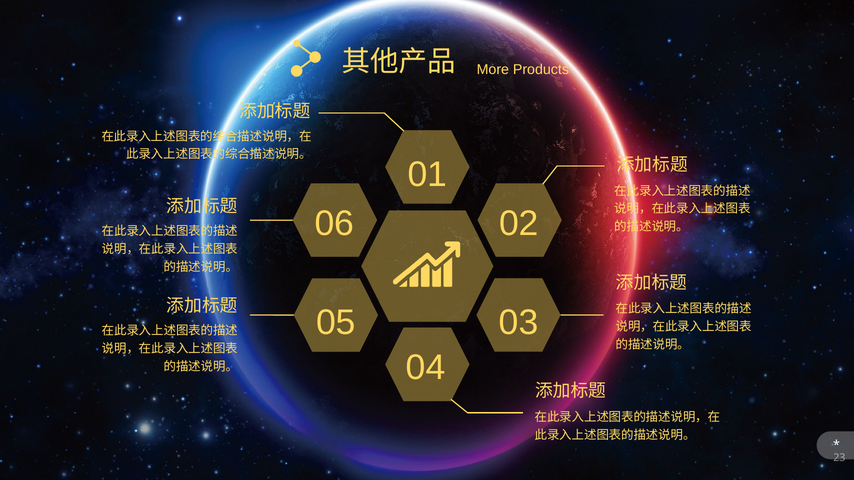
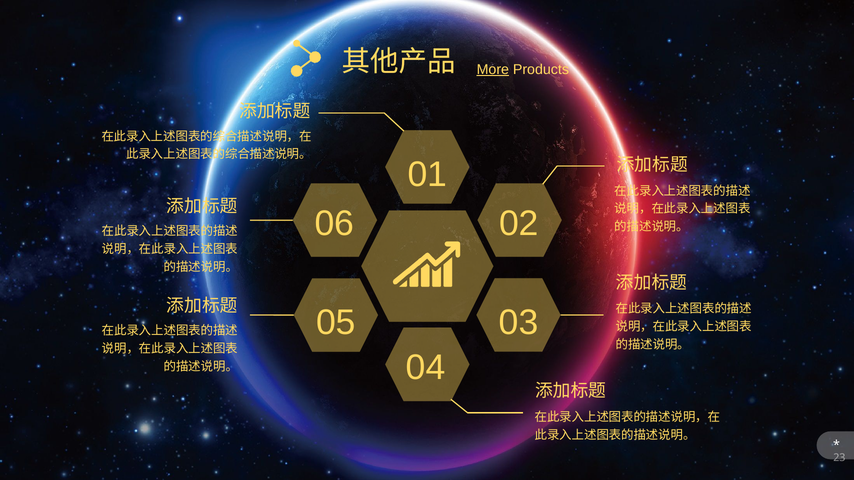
More underline: none -> present (493, 69)
